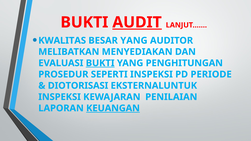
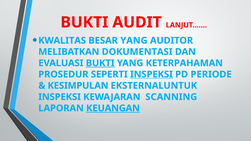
AUDIT underline: present -> none (137, 22)
MENYEDIAKAN: MENYEDIAKAN -> DOKUMENTASI (137, 52)
PENGHITUNGAN: PENGHITUNGAN -> KETERPAHAMAN (184, 63)
INSPEKSI underline: none -> present (151, 74)
DIOTORISASI: DIOTORISASI -> KESIMPULAN (78, 86)
PENILAIAN: PENILAIAN -> SCANNING (171, 97)
